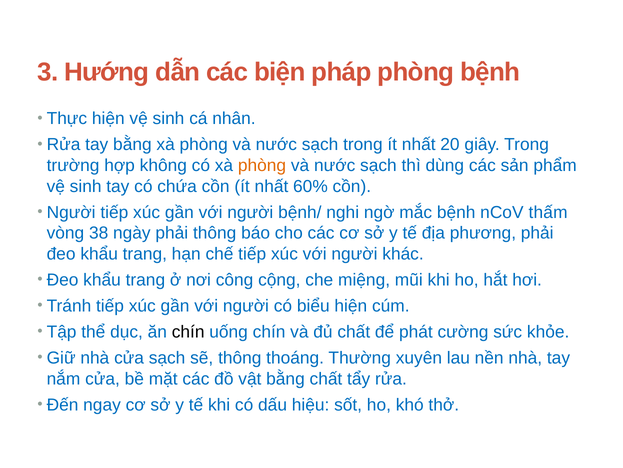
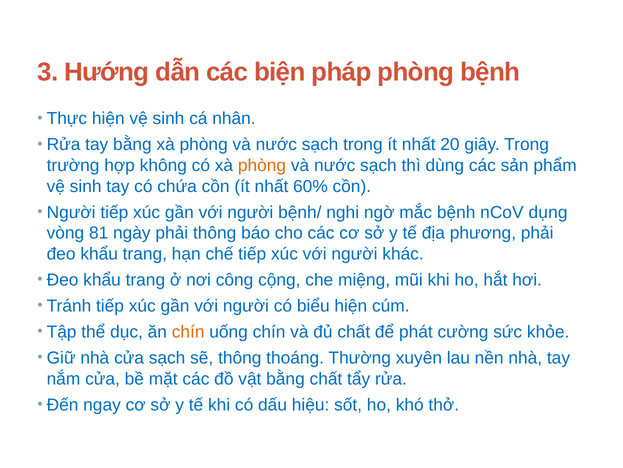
thấm: thấm -> dụng (548, 212)
38: 38 -> 81 (99, 233)
chín colour: black -> orange (188, 332)
